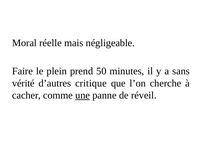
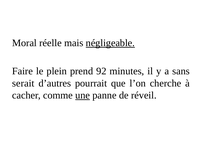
négligeable underline: none -> present (110, 43)
50: 50 -> 92 (101, 71)
vérité: vérité -> serait (23, 84)
critique: critique -> pourrait (91, 84)
